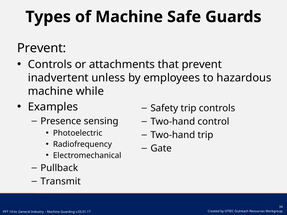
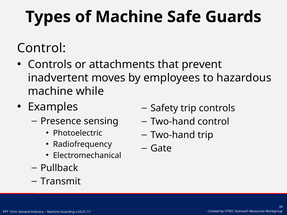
Prevent: Prevent -> Control (42, 48)
unless: unless -> moves (108, 78)
